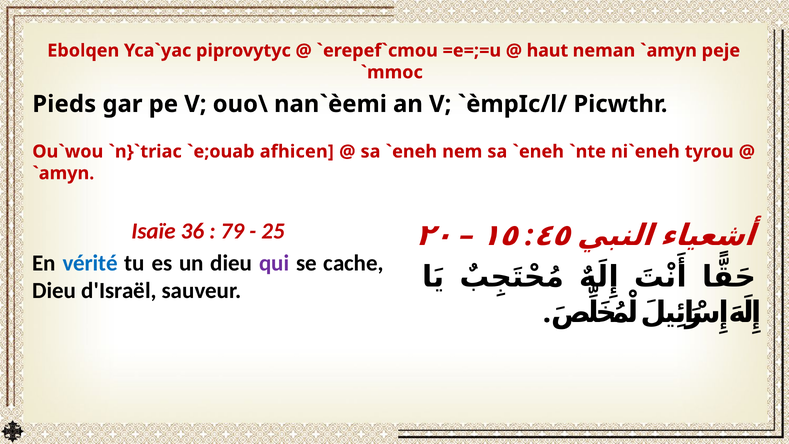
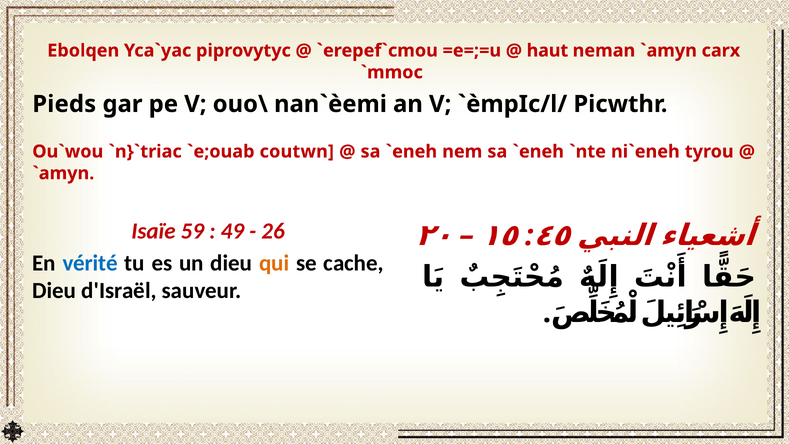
peje: peje -> carx (721, 51)
afhicen: afhicen -> coutwn (297, 151)
36: 36 -> 59 (192, 231)
79: 79 -> 49 (232, 231)
25: 25 -> 26 (273, 231)
qui colour: purple -> orange (274, 263)
